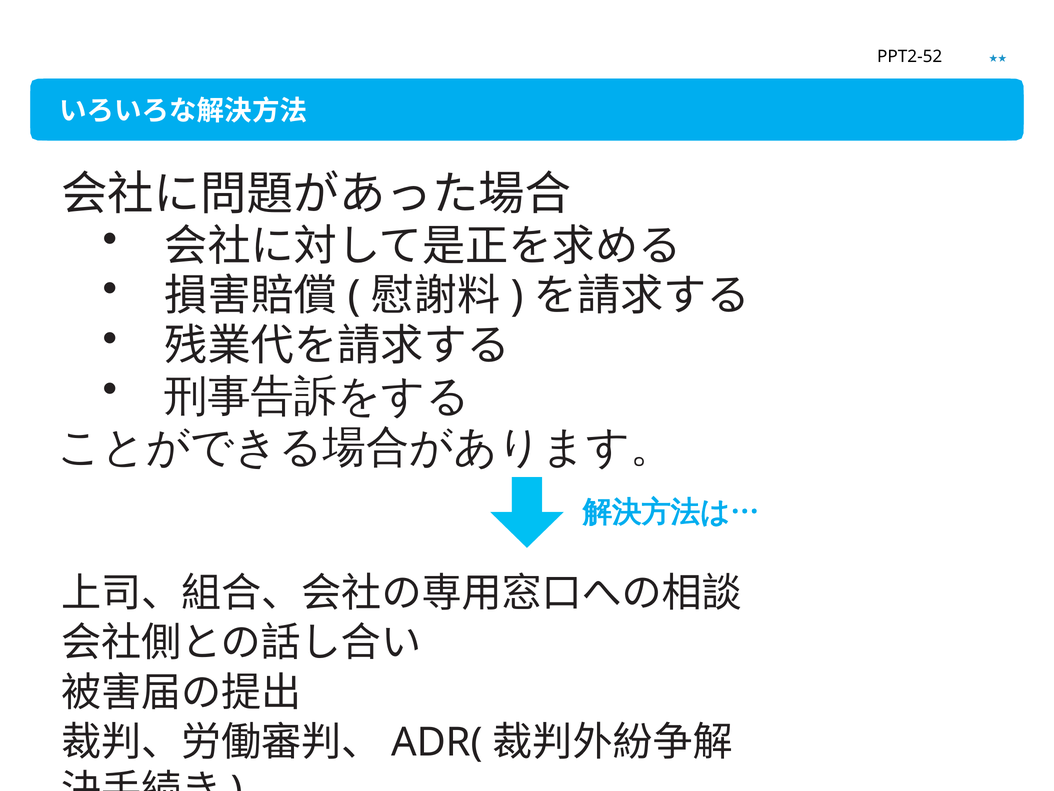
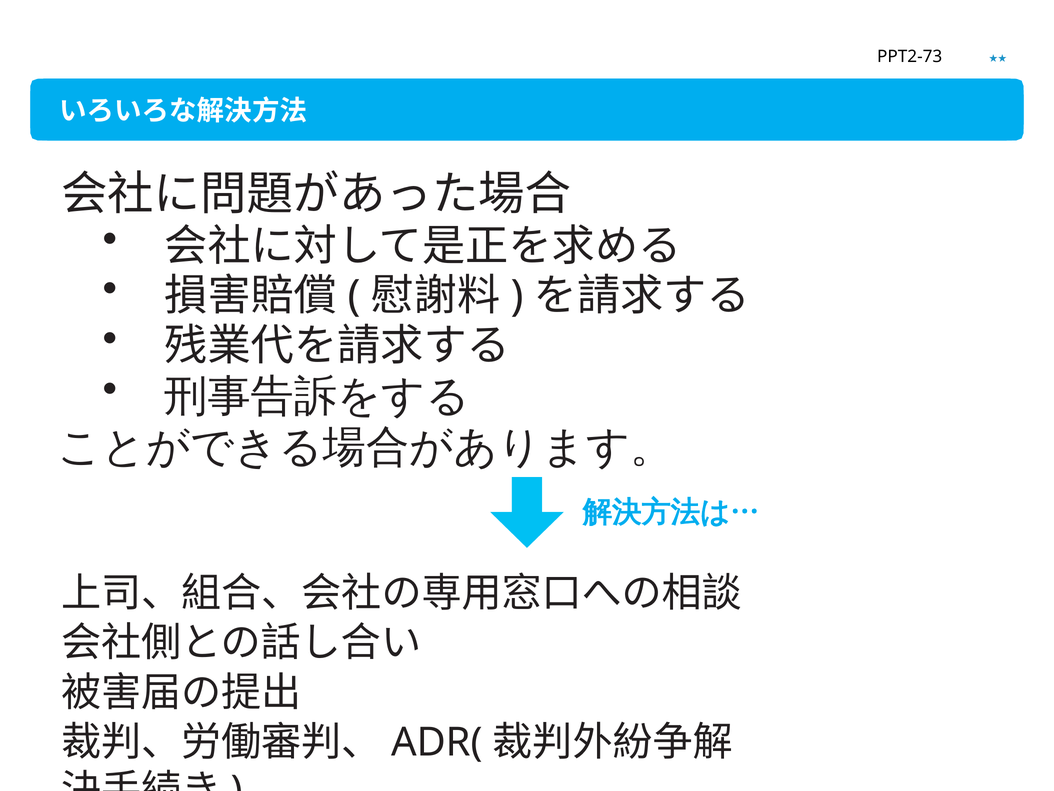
PPT2-52: PPT2-52 -> PPT2-73 (910, 56)
